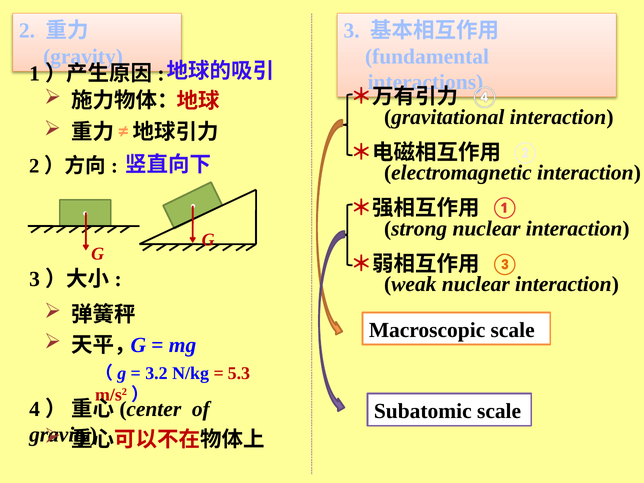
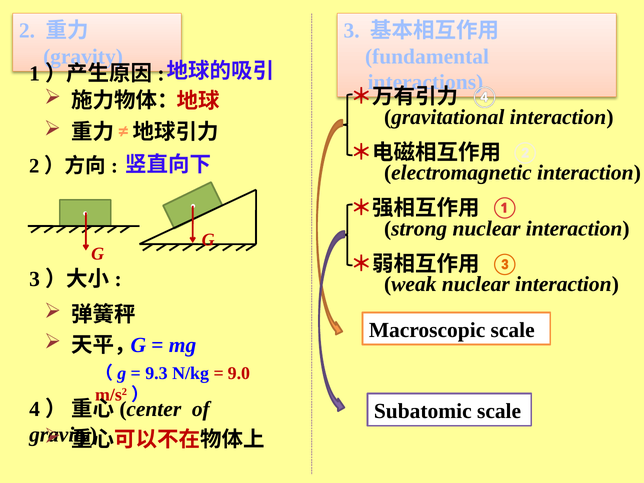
3.2: 3.2 -> 9.3 (156, 373)
5.3: 5.3 -> 9.0 (239, 373)
